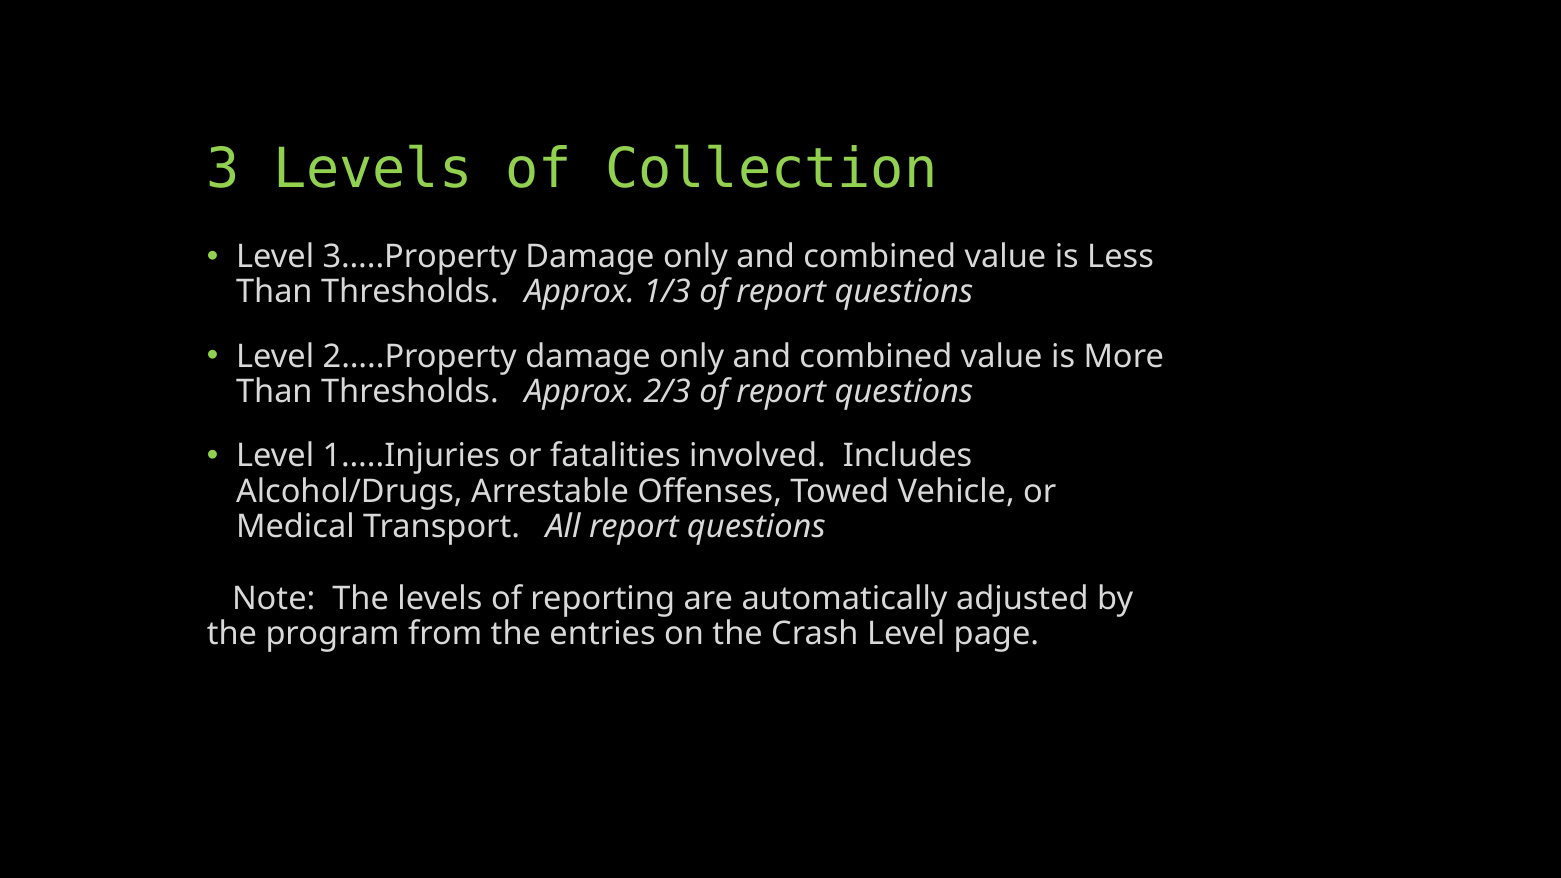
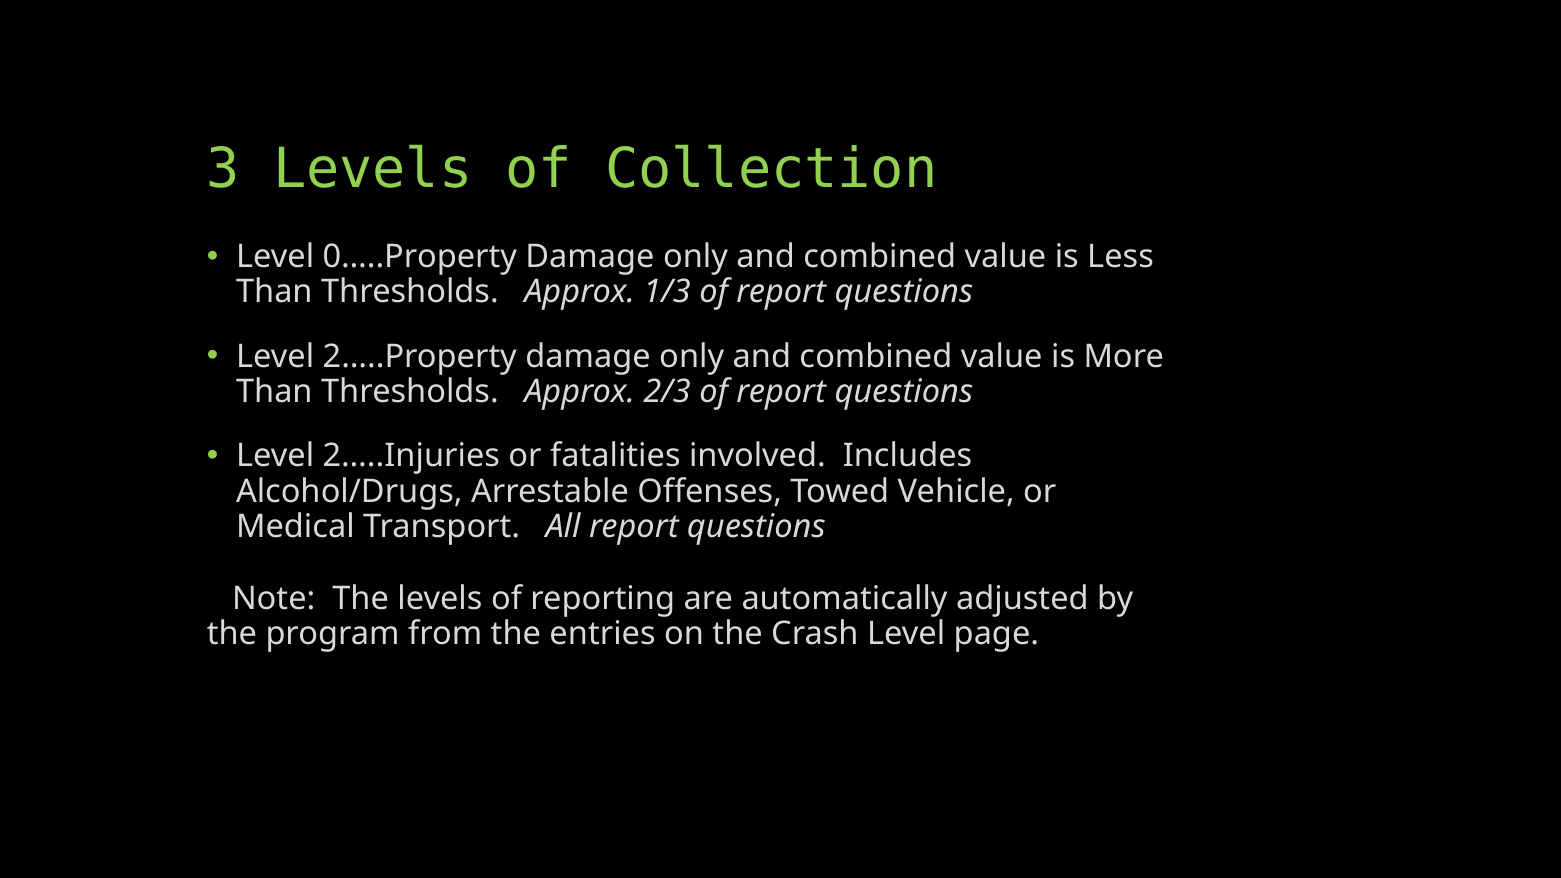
3…..Property: 3…..Property -> 0…..Property (420, 257)
1…..Injuries: 1…..Injuries -> 2…..Injuries (411, 456)
